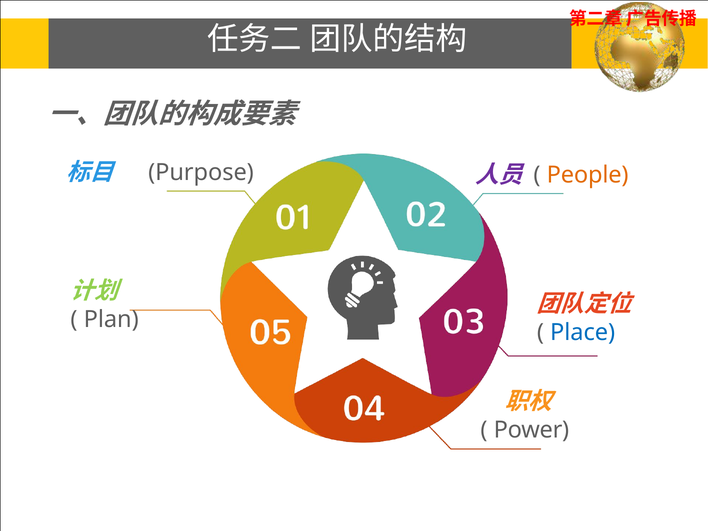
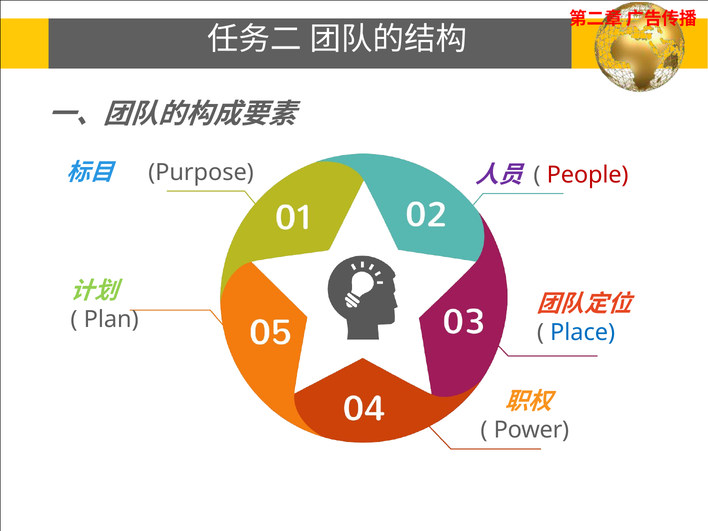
People colour: orange -> red (588, 175)
